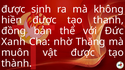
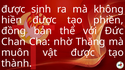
thanh: thanh -> phiền (108, 20)
Xanh: Xanh -> Chan (13, 42)
